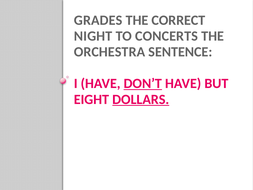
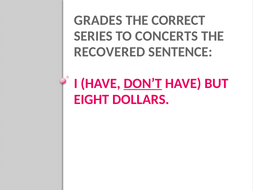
NIGHT: NIGHT -> SERIES (93, 36)
ORCHESTRA: ORCHESTRA -> RECOVERED (109, 52)
DOLLARS underline: present -> none (141, 99)
